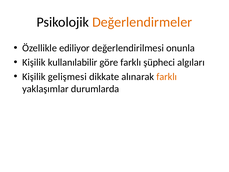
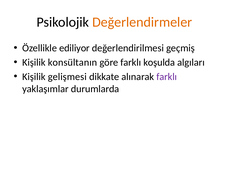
onunla: onunla -> geçmiş (180, 48)
kullanılabilir: kullanılabilir -> konsültanın (73, 62)
şüpheci: şüpheci -> koşulda (159, 62)
farklı colour: orange -> purple (167, 77)
